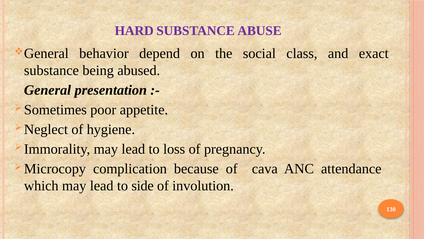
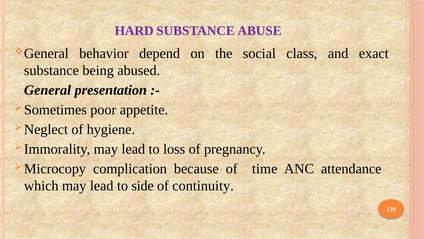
cava: cava -> time (265, 169)
involution: involution -> continuity (203, 186)
